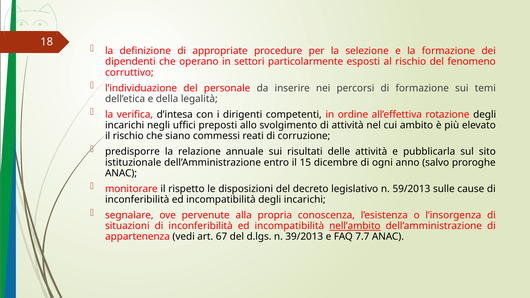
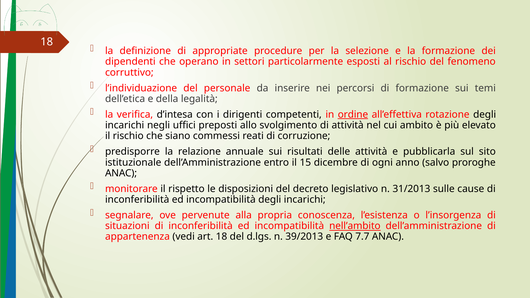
ordine underline: none -> present (353, 115)
59/2013: 59/2013 -> 31/2013 (411, 189)
art 67: 67 -> 18 (222, 237)
